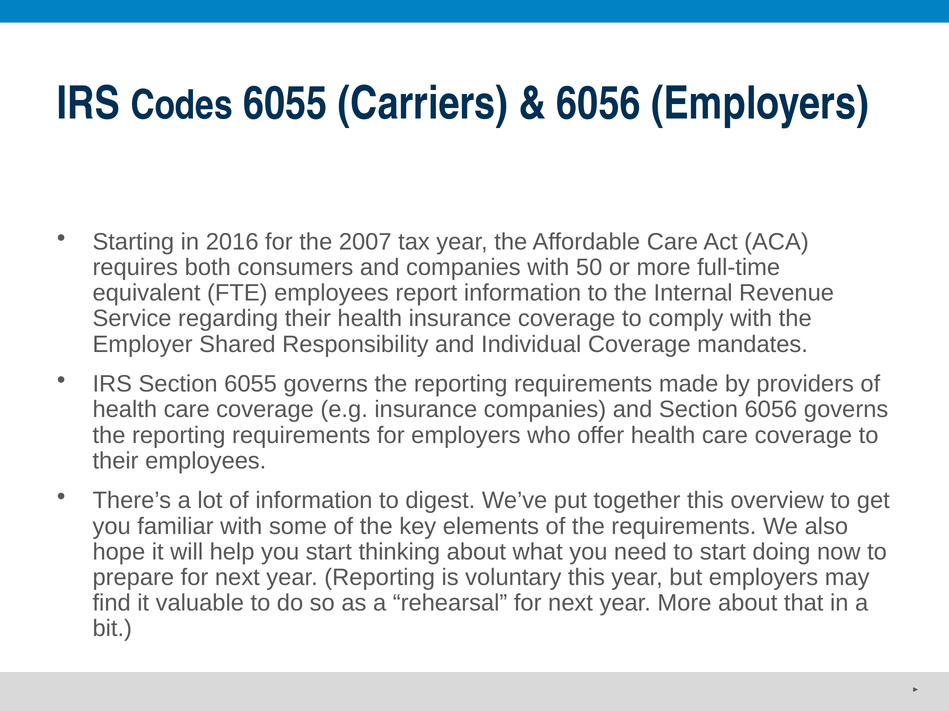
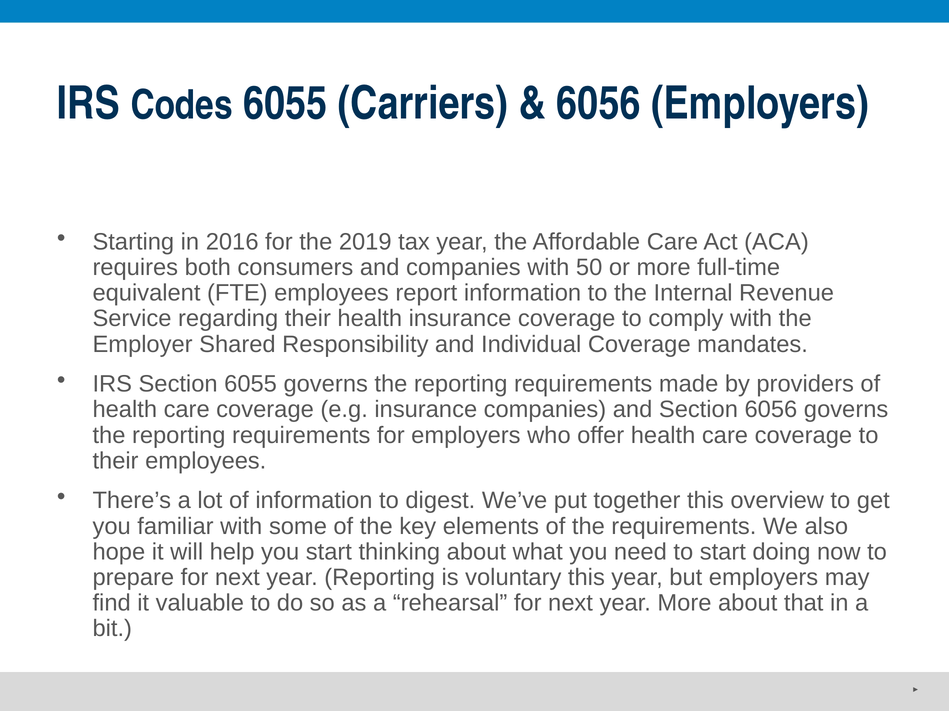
2007: 2007 -> 2019 (365, 242)
